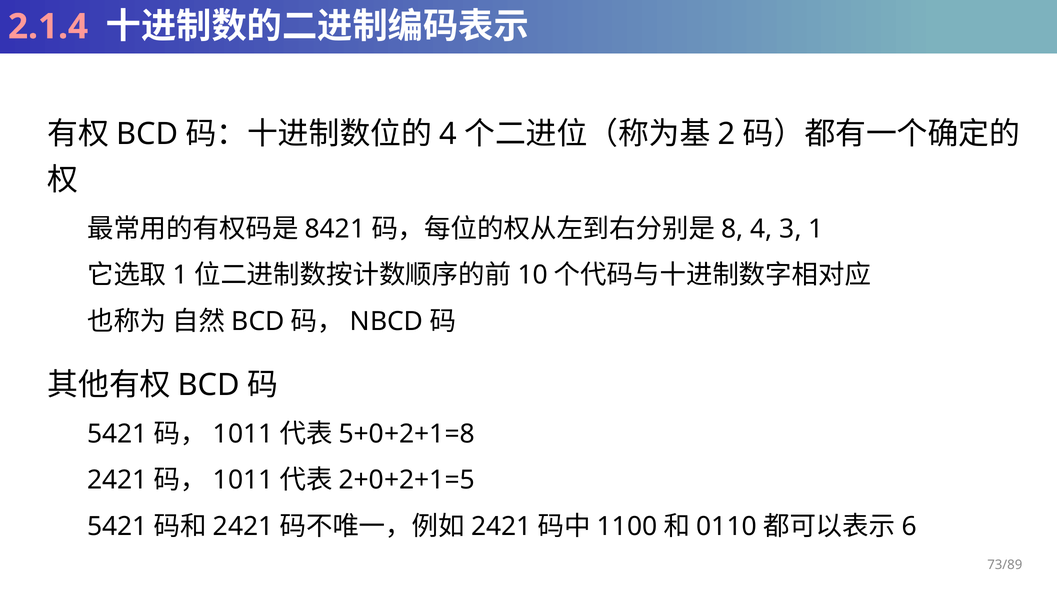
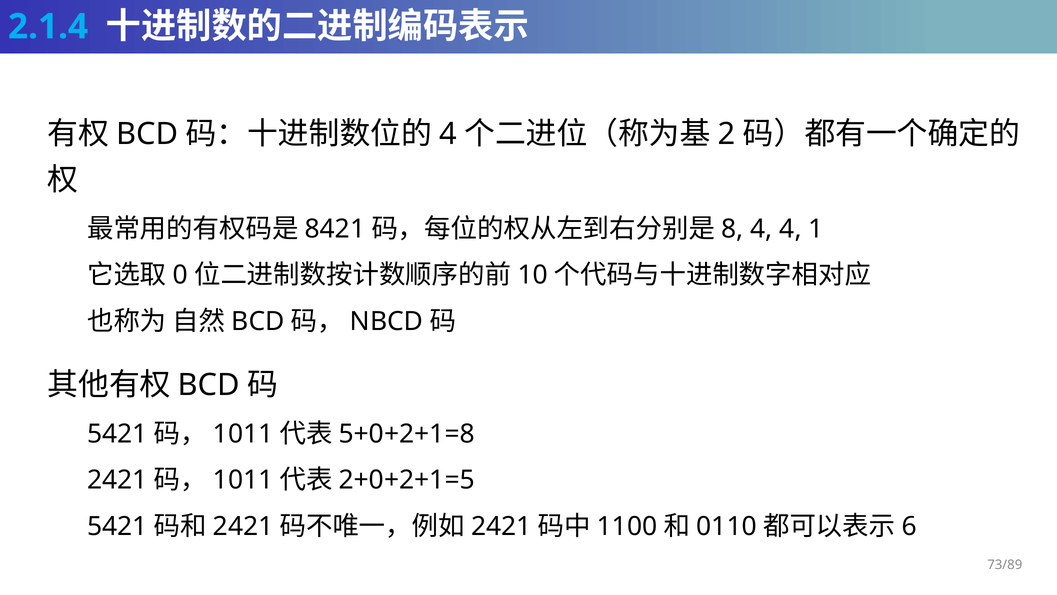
2.1.4 colour: pink -> light blue (48, 27)
4 3: 3 -> 4 (791, 229)
1: 1 -> 0 (180, 275)
